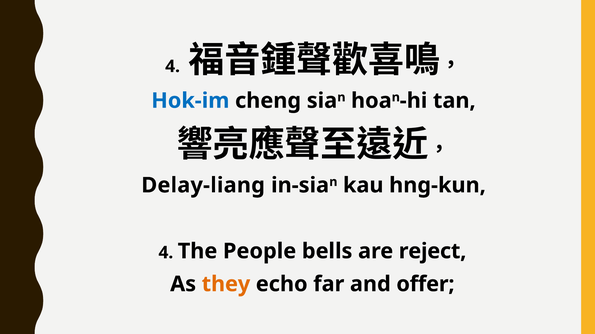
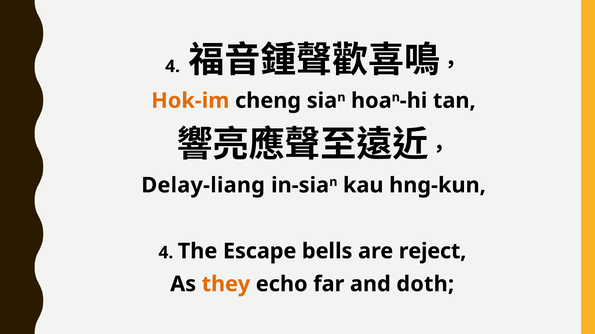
Hok-im colour: blue -> orange (190, 101)
People: People -> Escape (260, 252)
offer: offer -> doth (425, 285)
